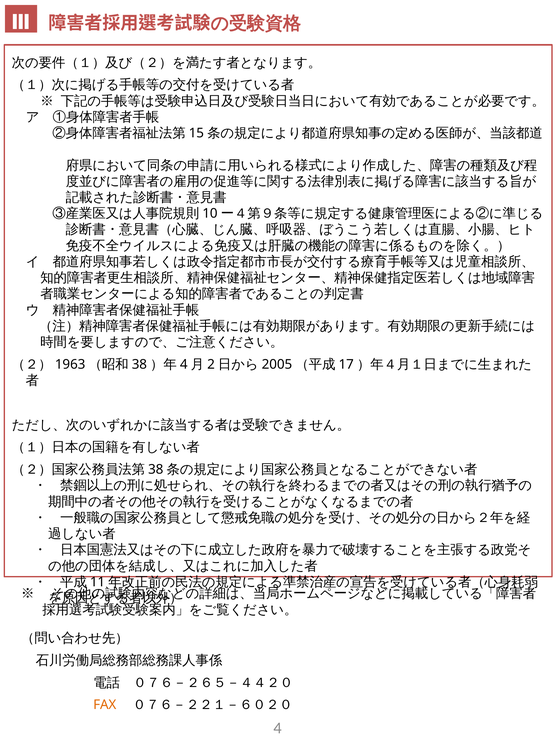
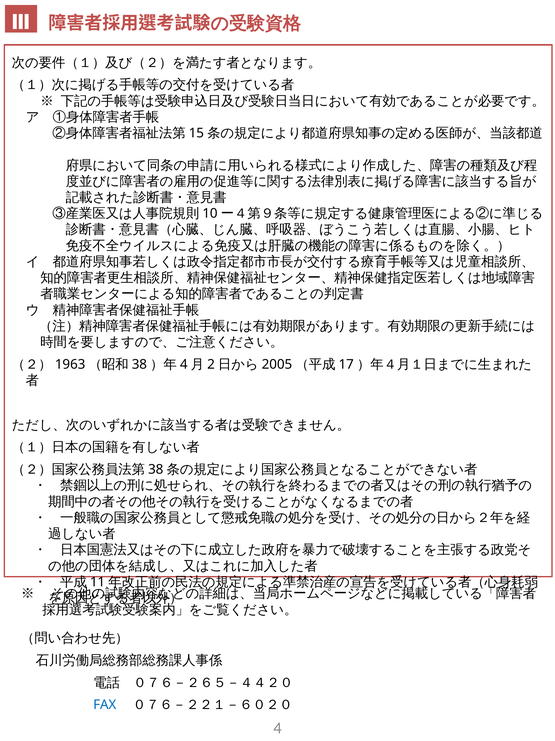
FAX colour: orange -> blue (105, 704)
